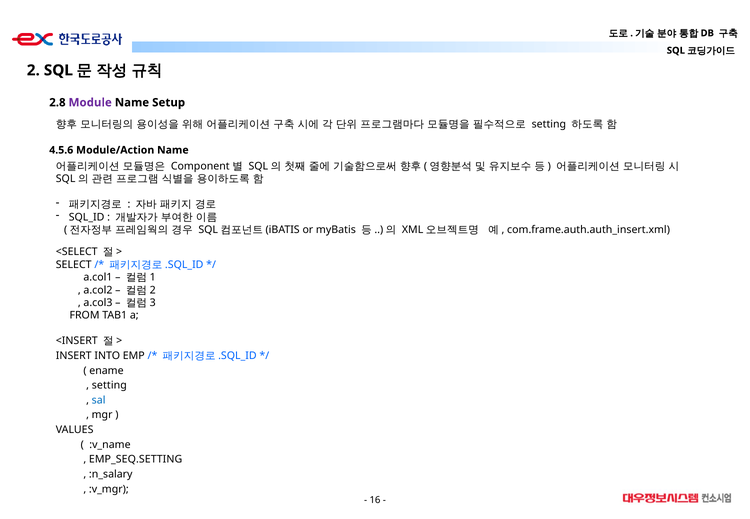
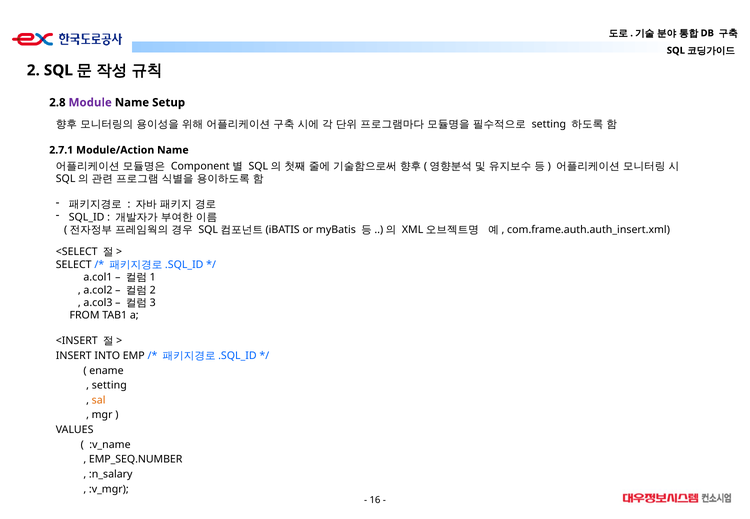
4.5.6: 4.5.6 -> 2.7.1 (61, 150)
sal colour: blue -> orange (99, 400)
EMP_SEQ.SETTING: EMP_SEQ.SETTING -> EMP_SEQ.NUMBER (136, 460)
